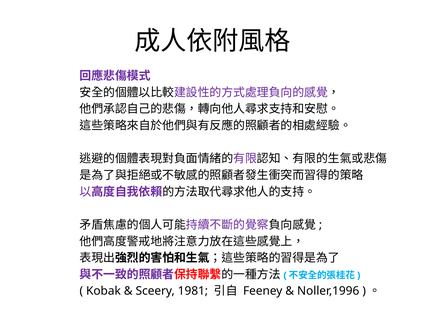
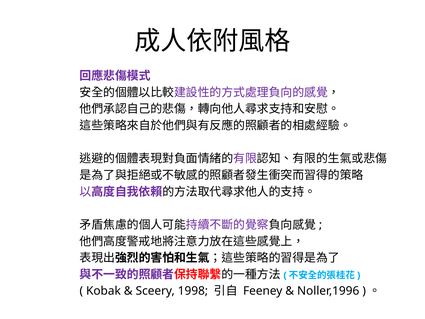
1981: 1981 -> 1998 (193, 291)
